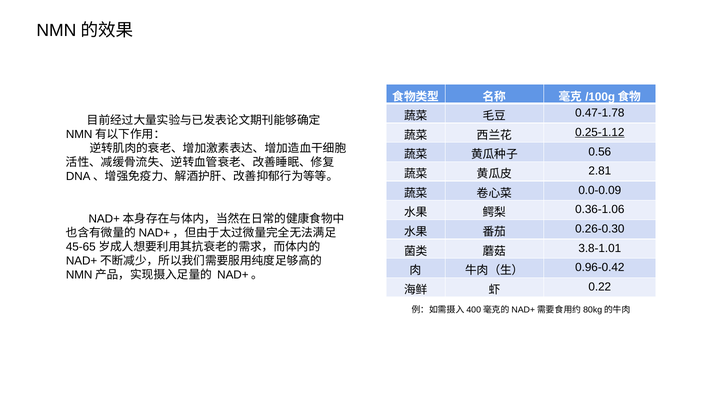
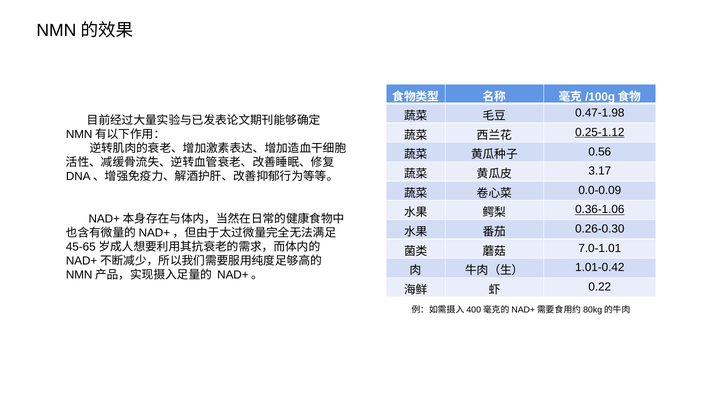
0.47-1.78: 0.47-1.78 -> 0.47-1.98 (600, 113)
2.81: 2.81 -> 3.17 (600, 171)
0.36-1.06 underline: none -> present (600, 210)
3.8-1.01: 3.8-1.01 -> 7.0-1.01 (600, 248)
0.96-0.42: 0.96-0.42 -> 1.01-0.42 (600, 268)
